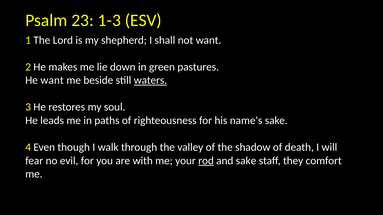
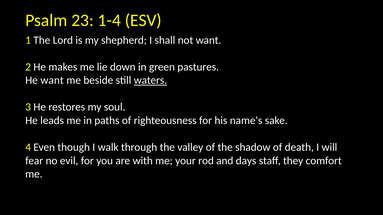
1-3: 1-3 -> 1-4 (109, 20)
rod underline: present -> none (206, 161)
and sake: sake -> days (246, 161)
